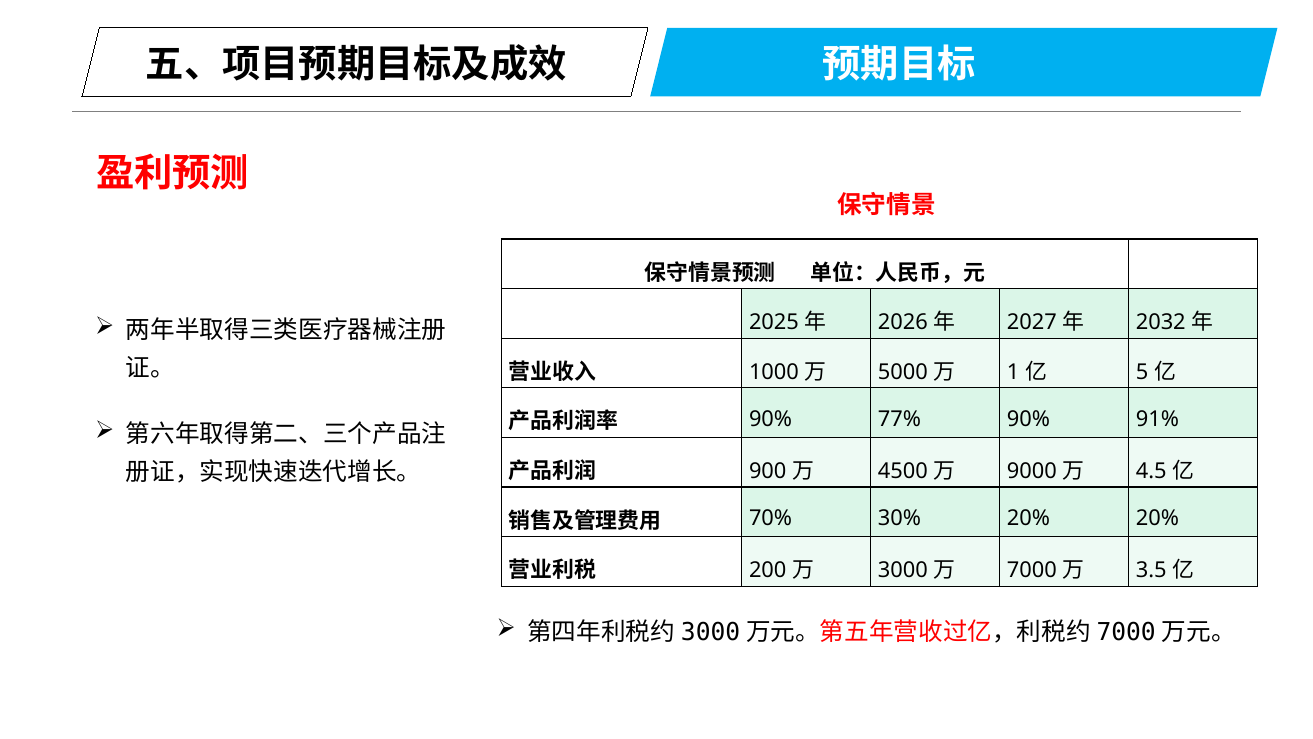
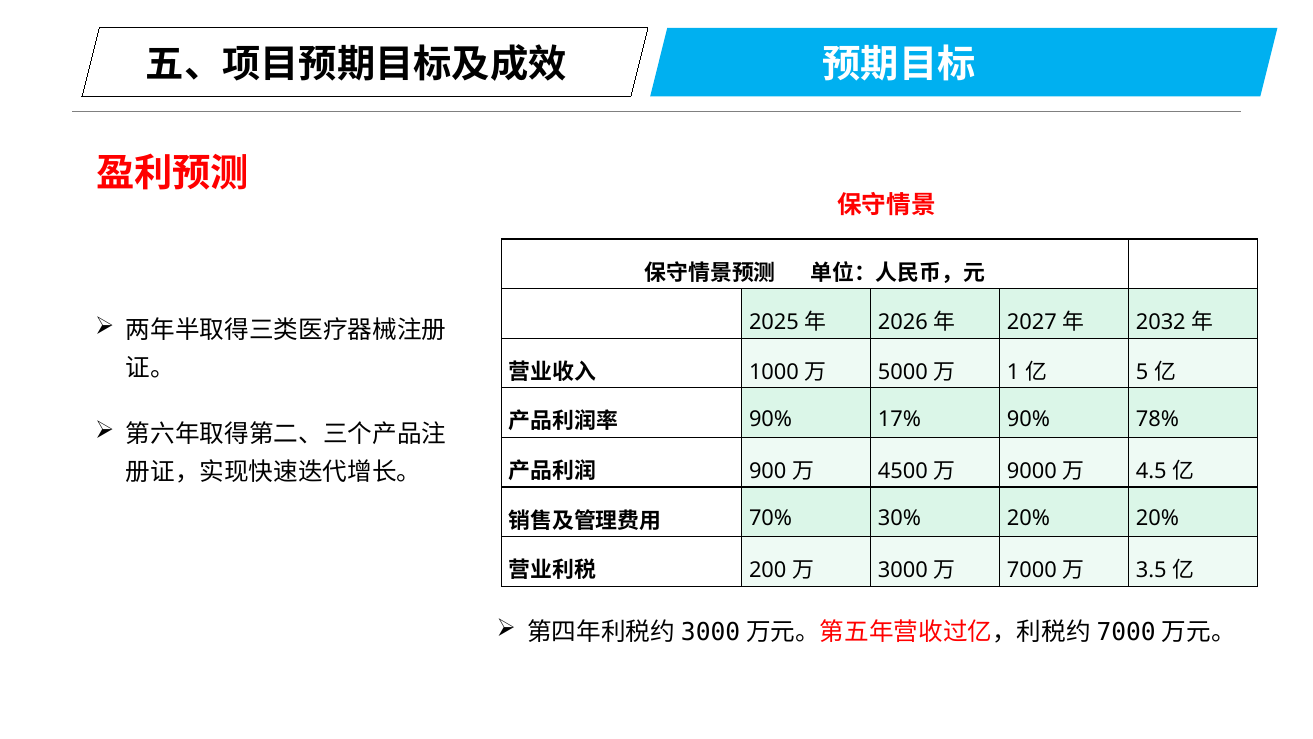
77%: 77% -> 17% (900, 419)
91%: 91% -> 78% (1157, 419)
